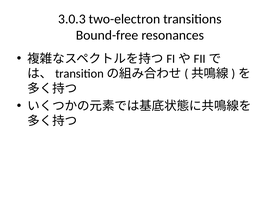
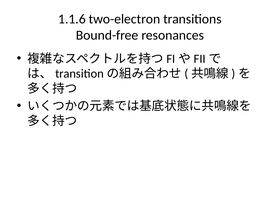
3.0.3: 3.0.3 -> 1.1.6 (72, 19)
